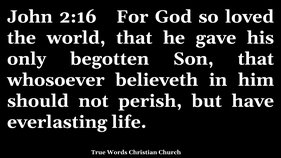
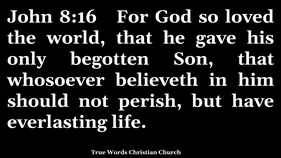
2:16: 2:16 -> 8:16 (78, 17)
